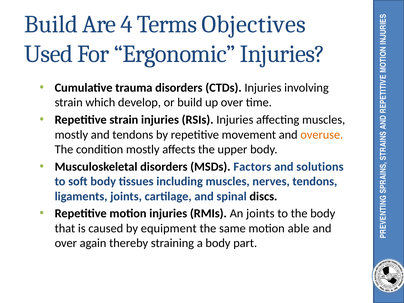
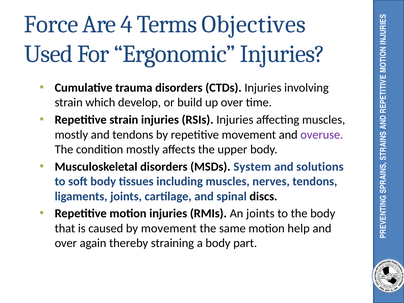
Build: Build -> Force (51, 24)
overuse colour: orange -> purple (322, 135)
Factors: Factors -> System (252, 167)
by equipment: equipment -> movement (169, 228)
able: able -> help (299, 228)
